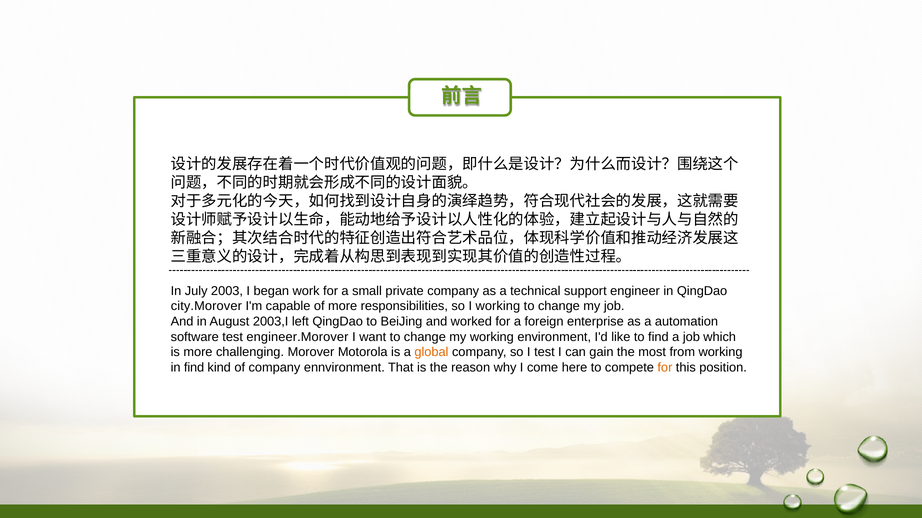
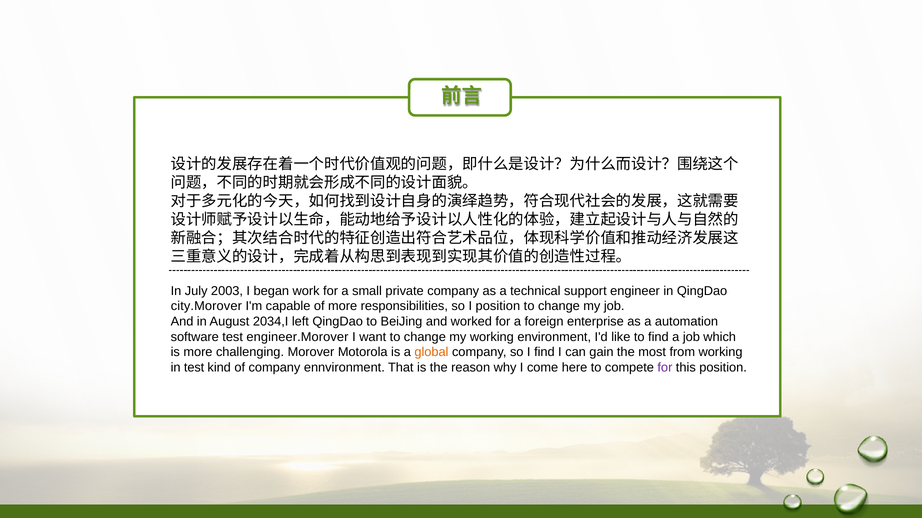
I working: working -> position (498, 307)
2003,I: 2003,I -> 2034,I (271, 322)
I test: test -> find (544, 353)
in find: find -> test (194, 368)
for colour: orange -> purple (665, 368)
